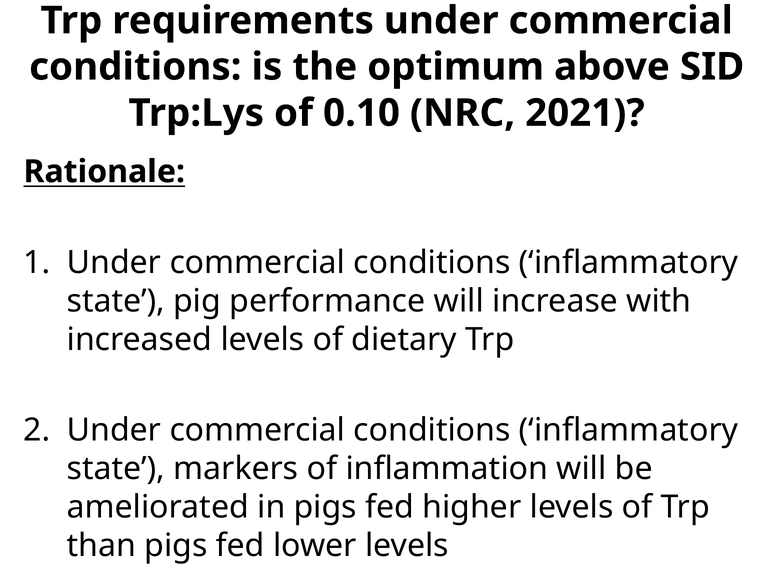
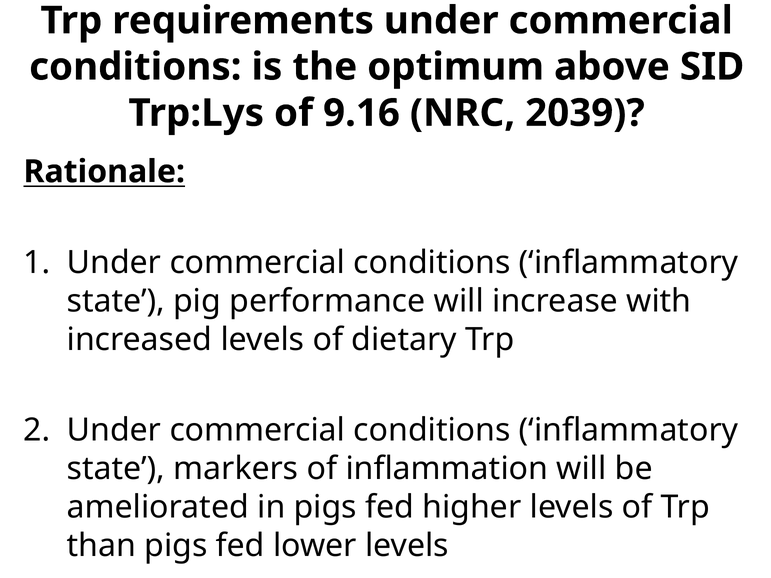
0.10: 0.10 -> 9.16 (361, 113)
2021: 2021 -> 2039 (585, 113)
